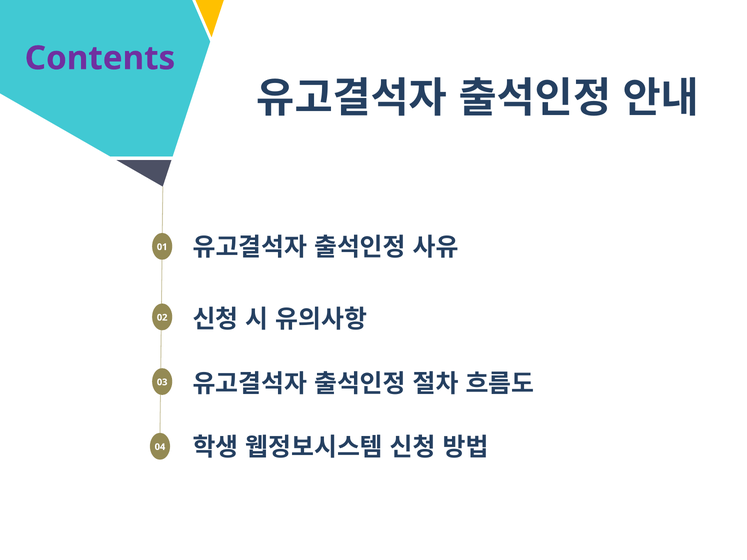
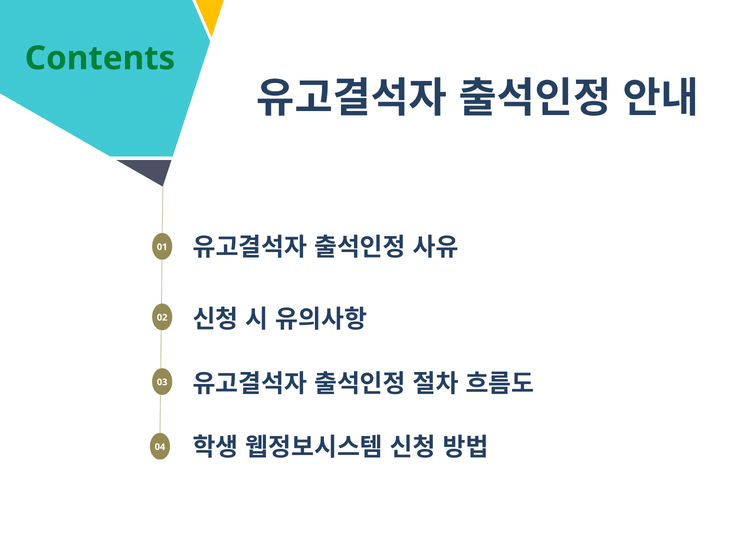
Contents colour: purple -> green (100, 58)
